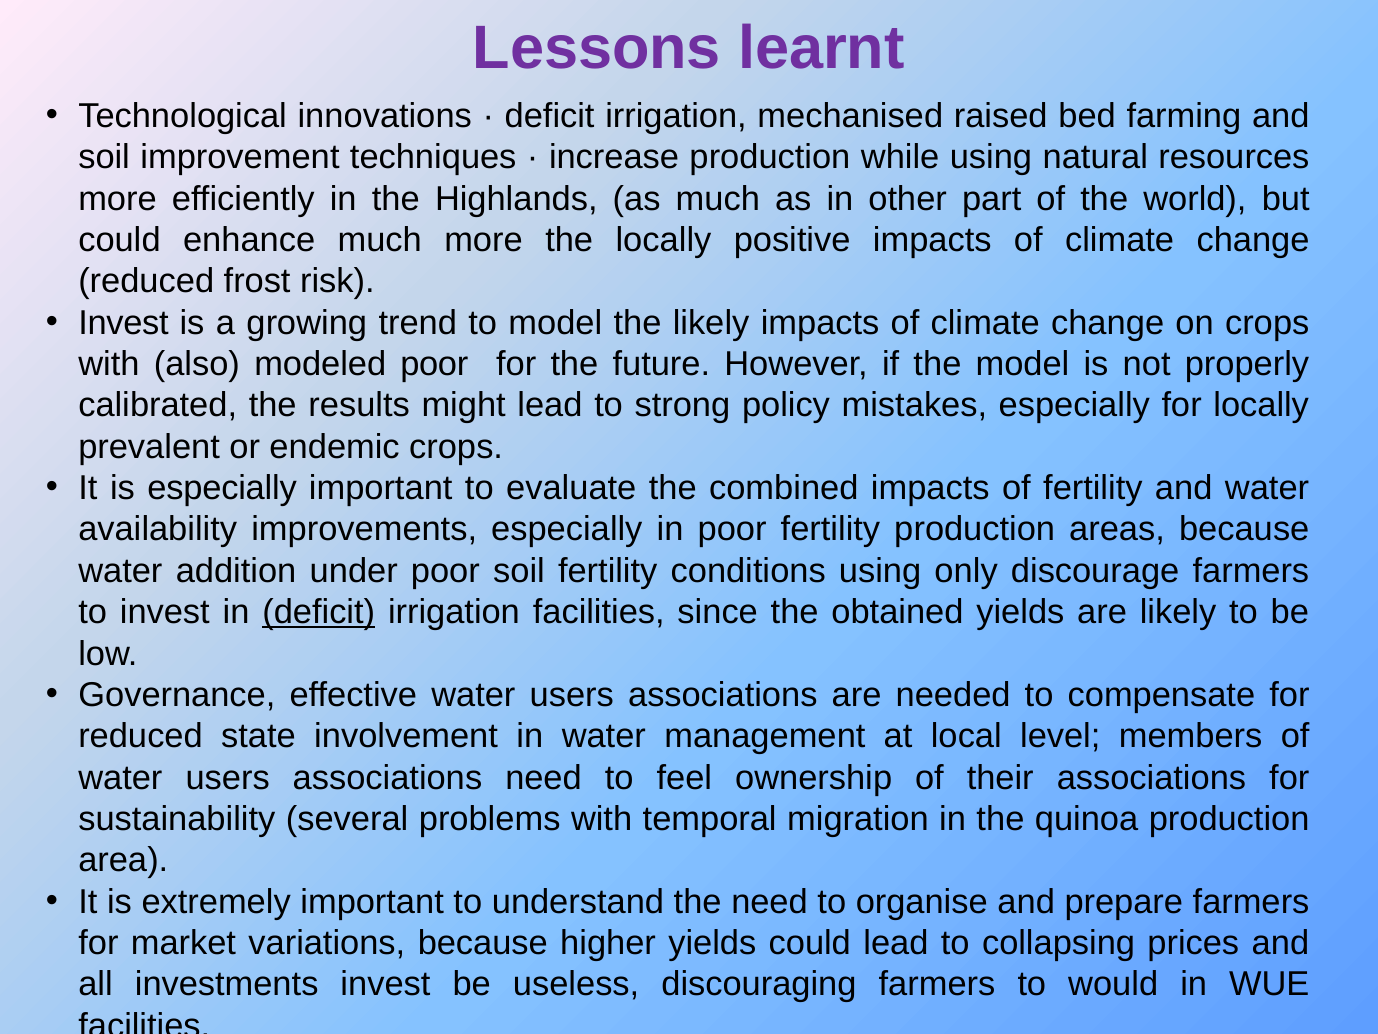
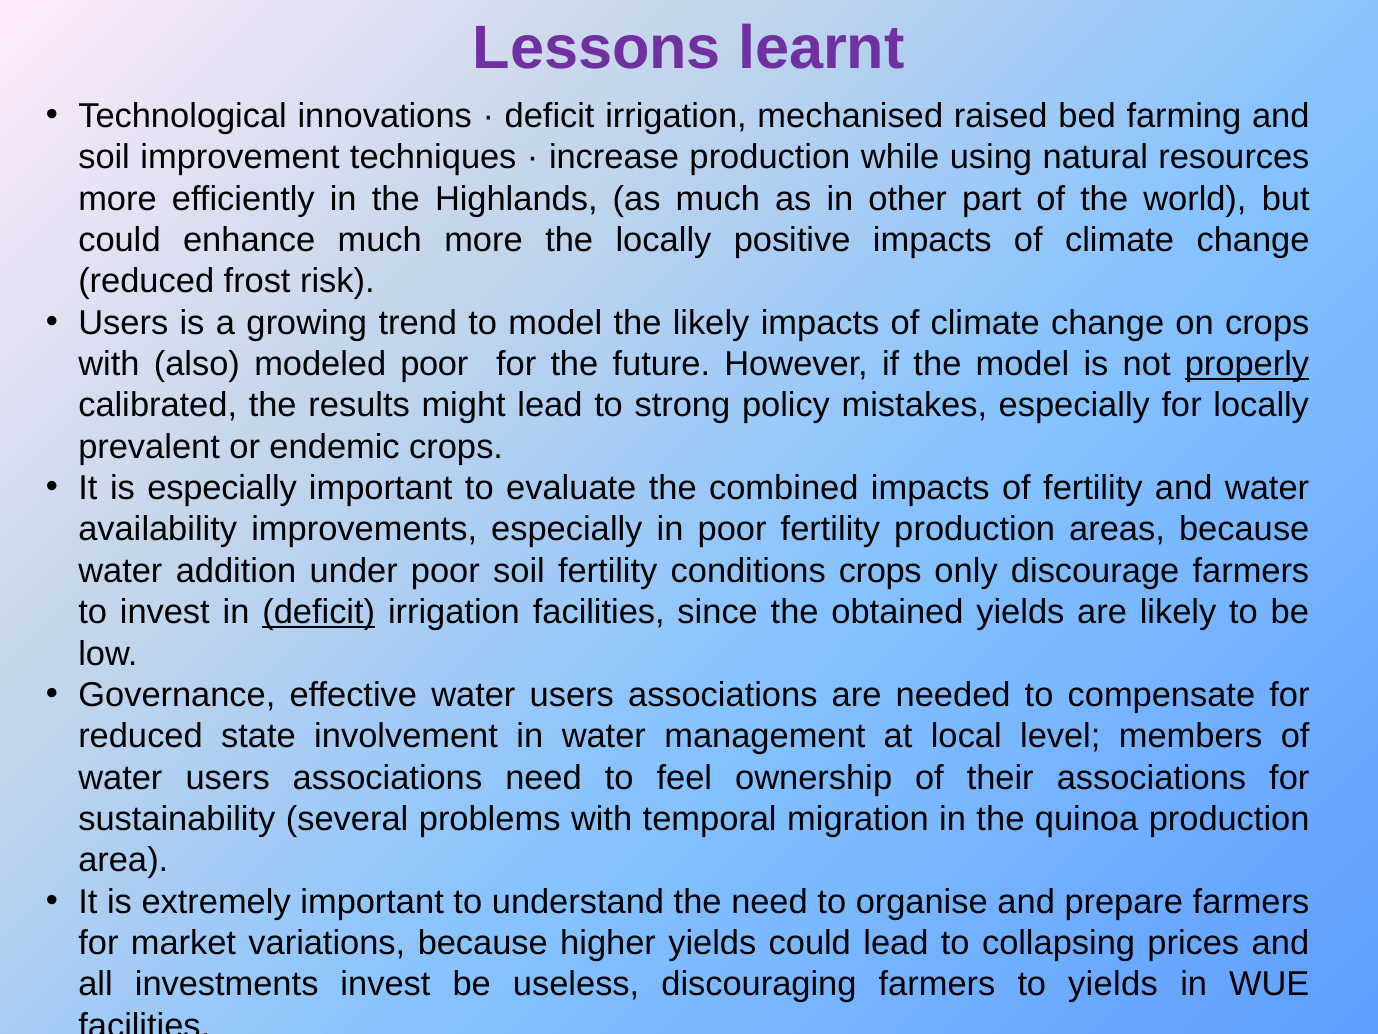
Invest: Invest -> Users (123, 323)
properly underline: none -> present (1247, 364)
conditions using: using -> crops (880, 571)
to would: would -> yields (1113, 984)
